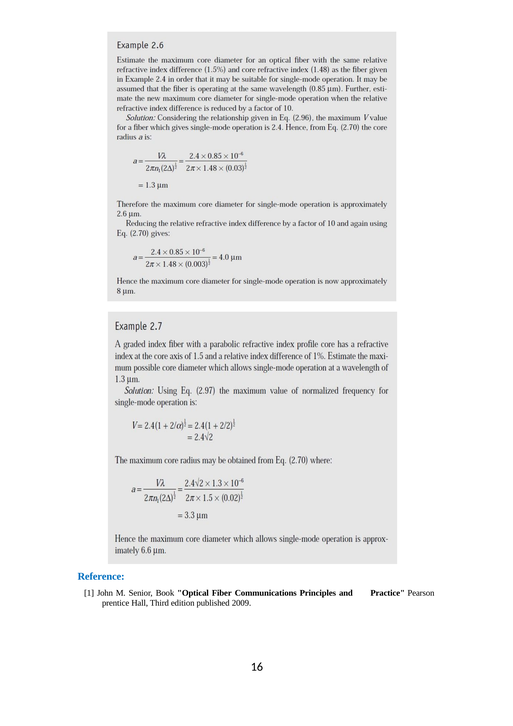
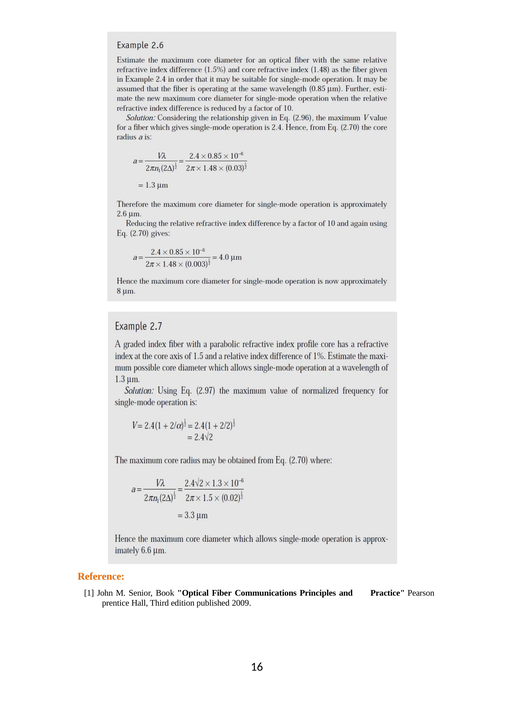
Reference colour: blue -> orange (101, 576)
